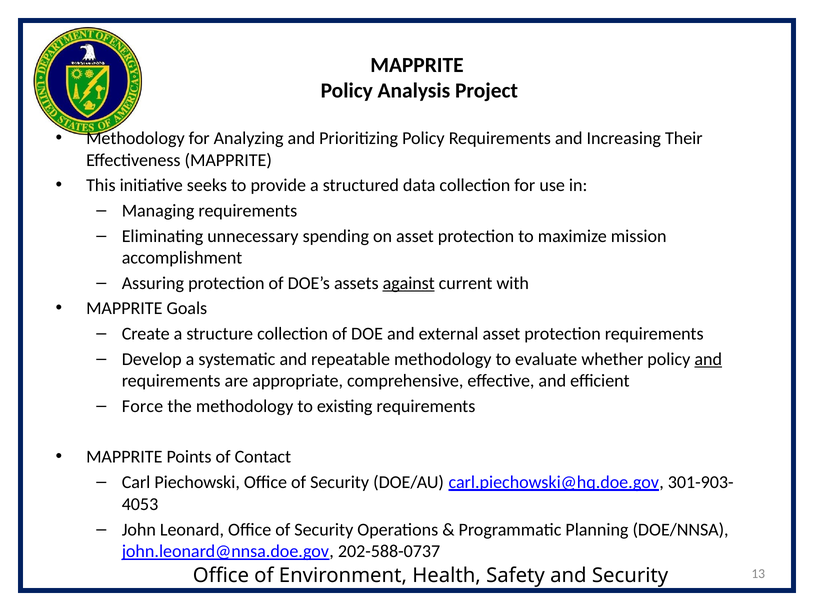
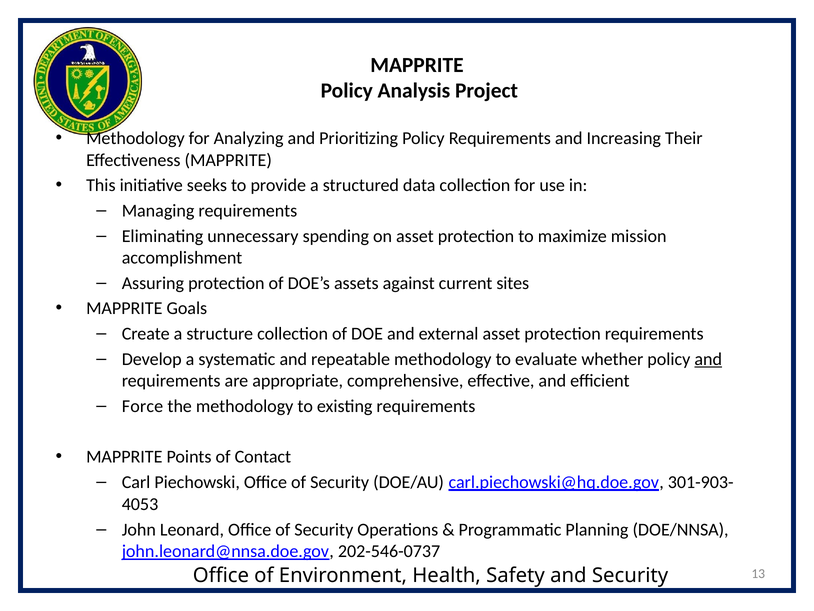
against underline: present -> none (409, 283)
with: with -> sites (513, 283)
202-588-0737: 202-588-0737 -> 202-546-0737 (389, 551)
